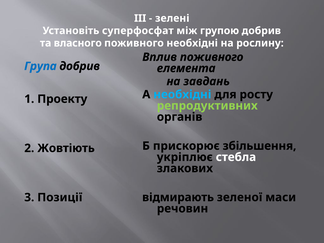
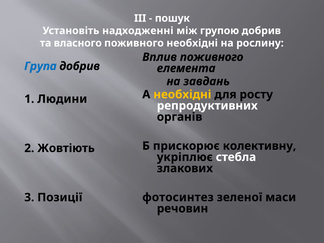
зелені: зелені -> пошук (172, 18)
суперфосфат: суперфосфат -> надходженні (138, 31)
необхідні colour: light blue -> yellow (182, 94)
Проекту: Проекту -> Людини (62, 99)
репродуктивних colour: light green -> white (207, 106)
збільшення: збільшення -> колективну (259, 146)
відмирають: відмирають -> фотосинтез (178, 197)
